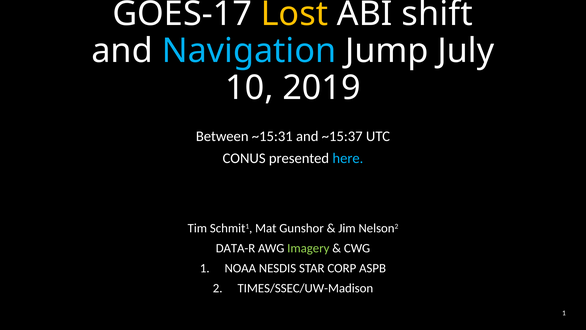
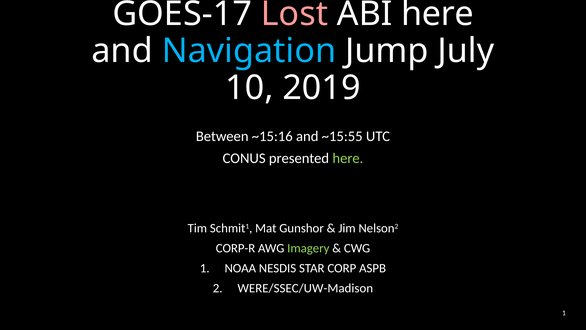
Lost colour: yellow -> pink (294, 14)
ABI shift: shift -> here (437, 14)
~15:31: ~15:31 -> ~15:16 (272, 136)
~15:37: ~15:37 -> ~15:55 (342, 136)
here colour: light blue -> light green (348, 158)
DATA-R: DATA-R -> CORP-R (235, 248)
TIMES/SSEC/UW-Madison: TIMES/SSEC/UW-Madison -> WERE/SSEC/UW-Madison (305, 288)
